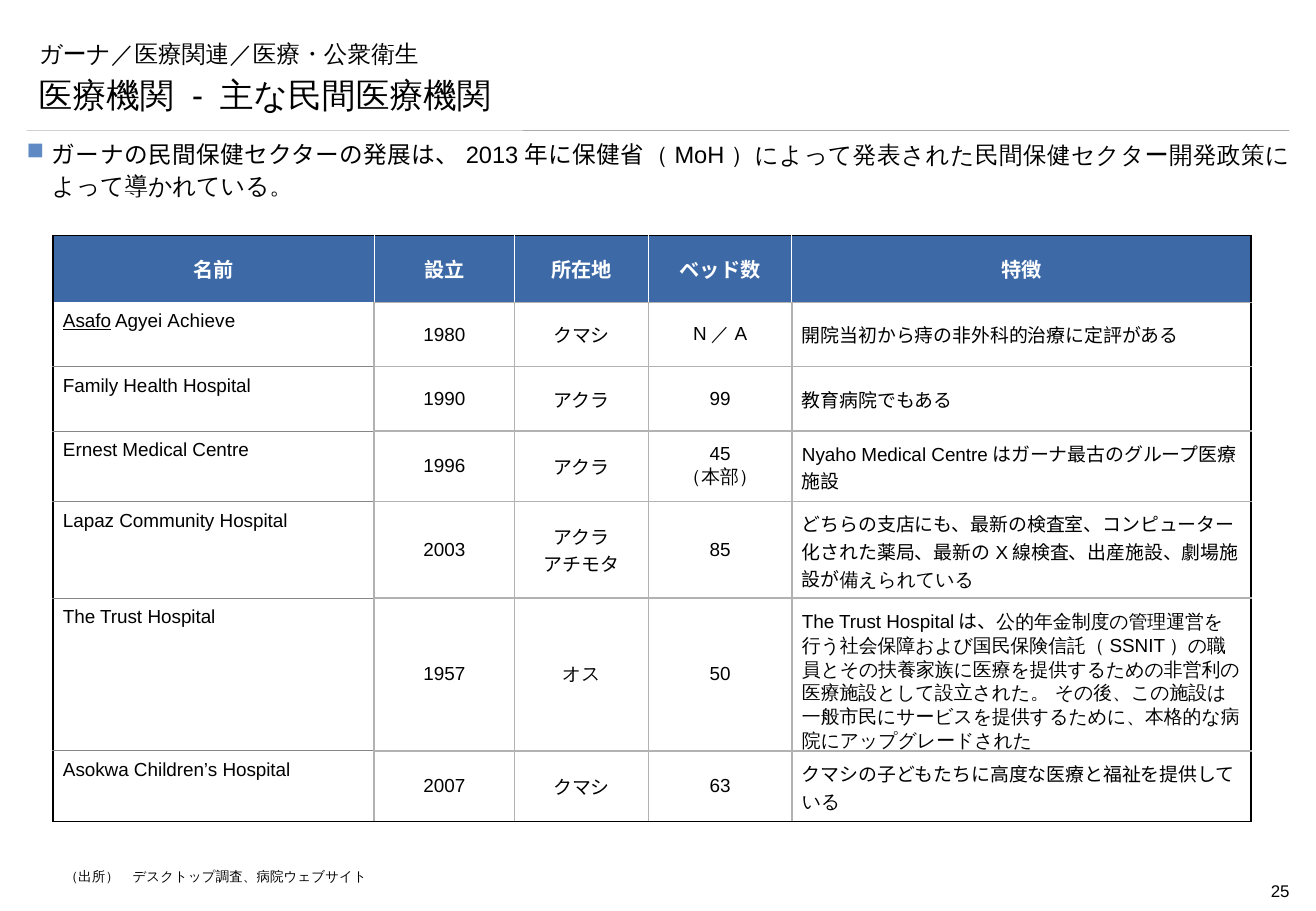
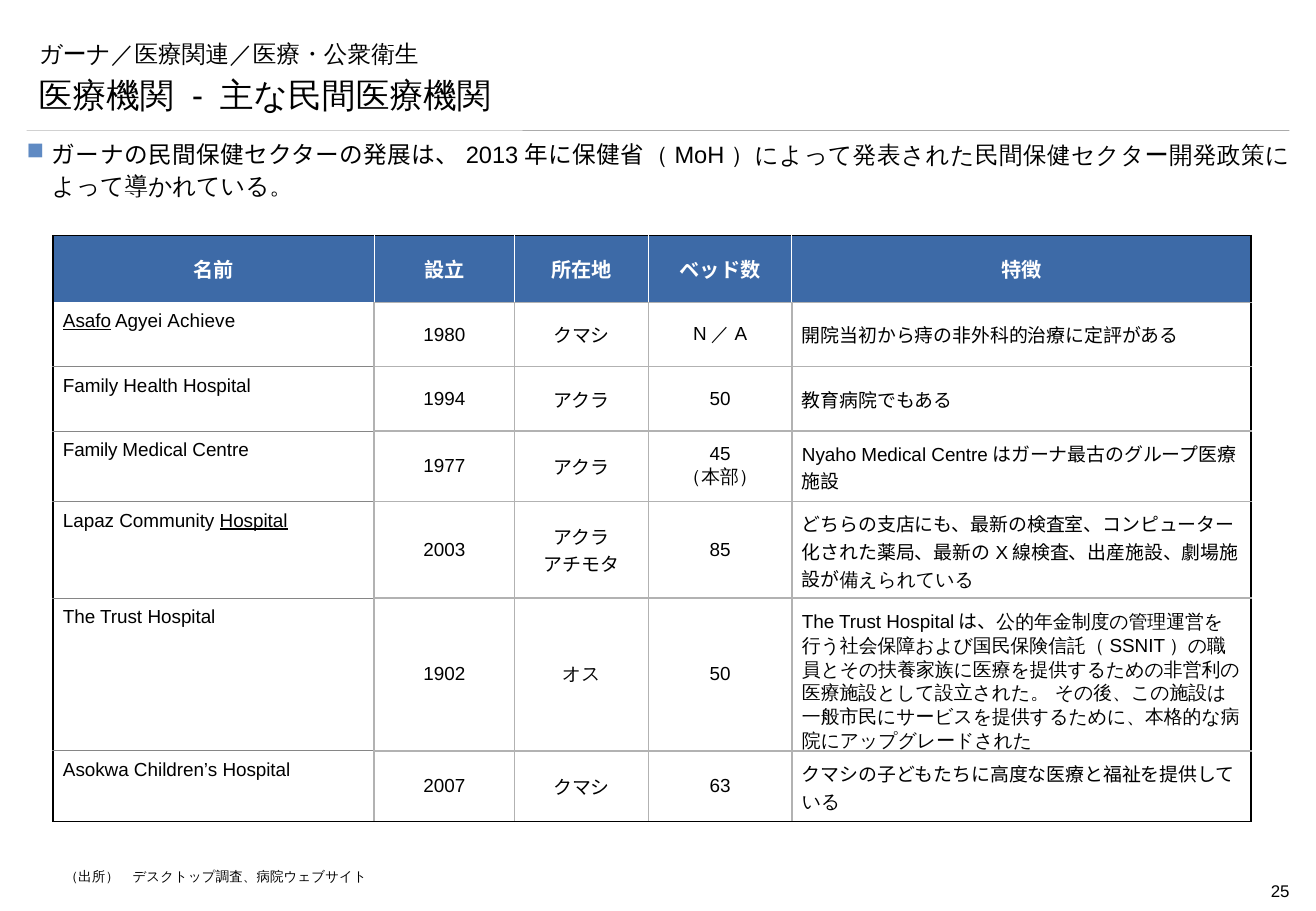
1990: 1990 -> 1994 (444, 399)
99: 99 -> 50 (720, 399)
Ernest: Ernest -> Family (90, 450)
1996: 1996 -> 1977 (444, 467)
Hospital underline: none -> present (254, 521)
1957: 1957 -> 1902 (444, 675)
